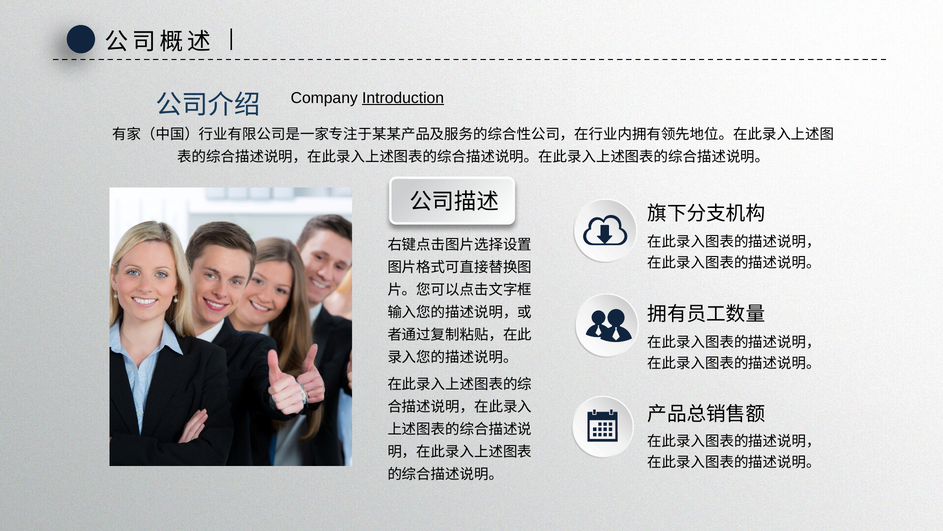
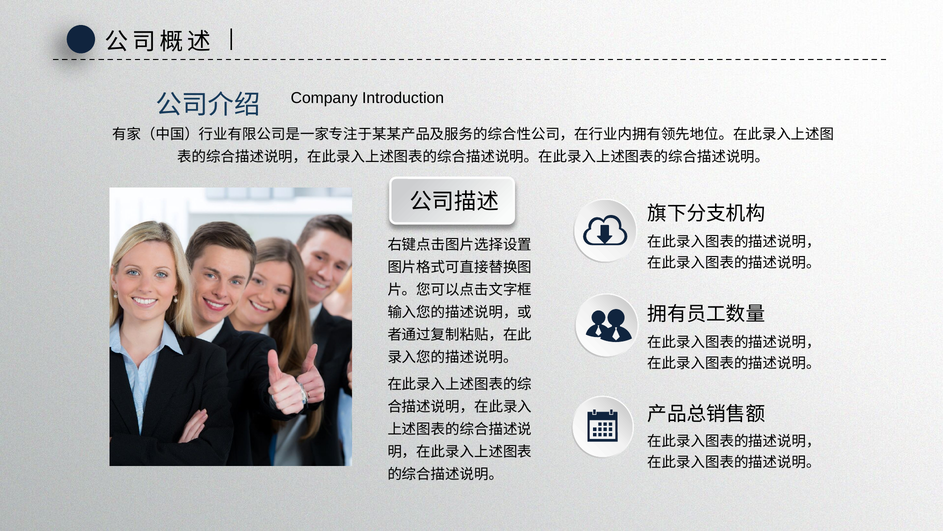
Introduction underline: present -> none (403, 98)
